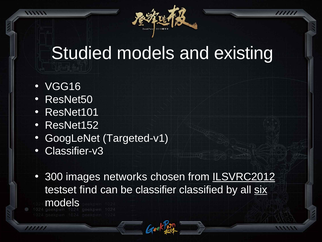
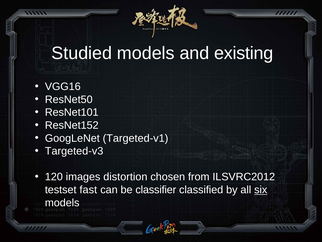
Classifier-v3: Classifier-v3 -> Targeted-v3 (74, 151)
300: 300 -> 120 (54, 177)
networks: networks -> distortion (125, 177)
ILSVRC2012 underline: present -> none (244, 177)
find: find -> fast (88, 189)
